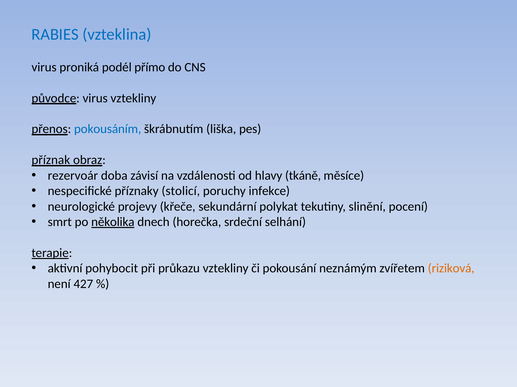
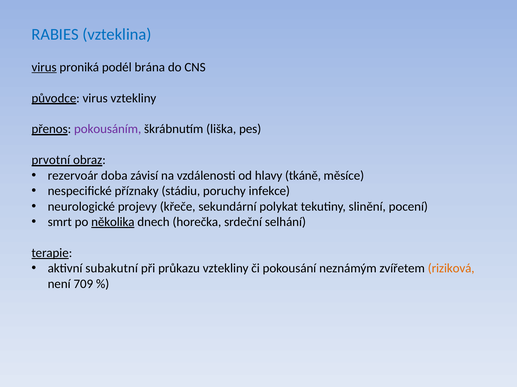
virus underline: none -> present (44, 67)
přímo: přímo -> brána (150, 67)
pokousáním colour: blue -> purple (108, 129)
příznak: příznak -> prvotní (51, 160)
stolicí: stolicí -> stádiu (181, 191)
pohybocit: pohybocit -> subakutní (112, 269)
427: 427 -> 709 (83, 284)
